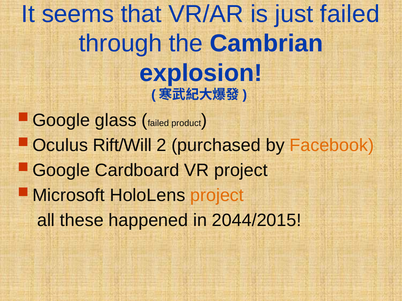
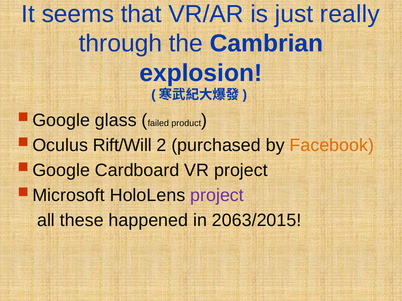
just failed: failed -> really (350, 14)
project colour: orange -> purple (217, 195)
2044/2015: 2044/2015 -> 2063/2015 (257, 221)
